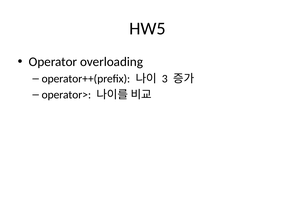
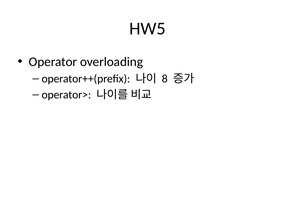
3: 3 -> 8 (165, 79)
